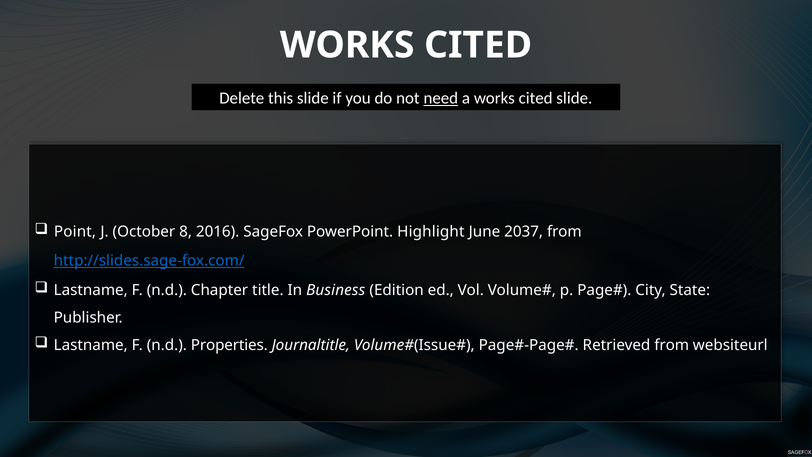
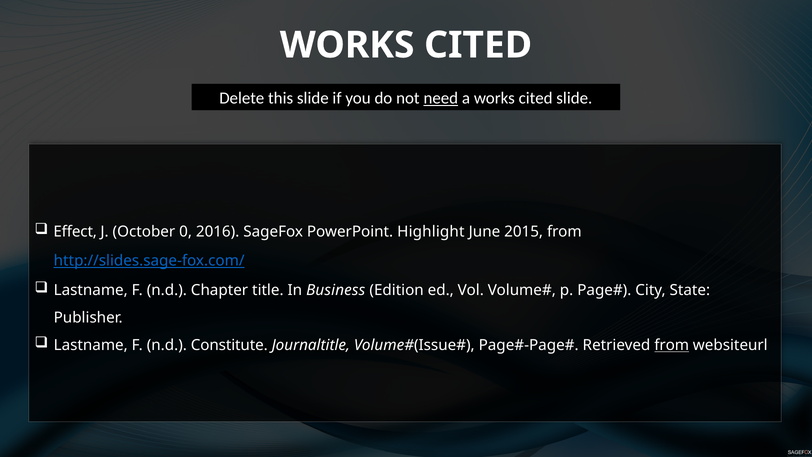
Point: Point -> Effect (75, 232)
8: 8 -> 0 (186, 232)
2037: 2037 -> 2015 (524, 232)
Properties: Properties -> Constitute (229, 345)
from underline: none -> present (672, 345)
